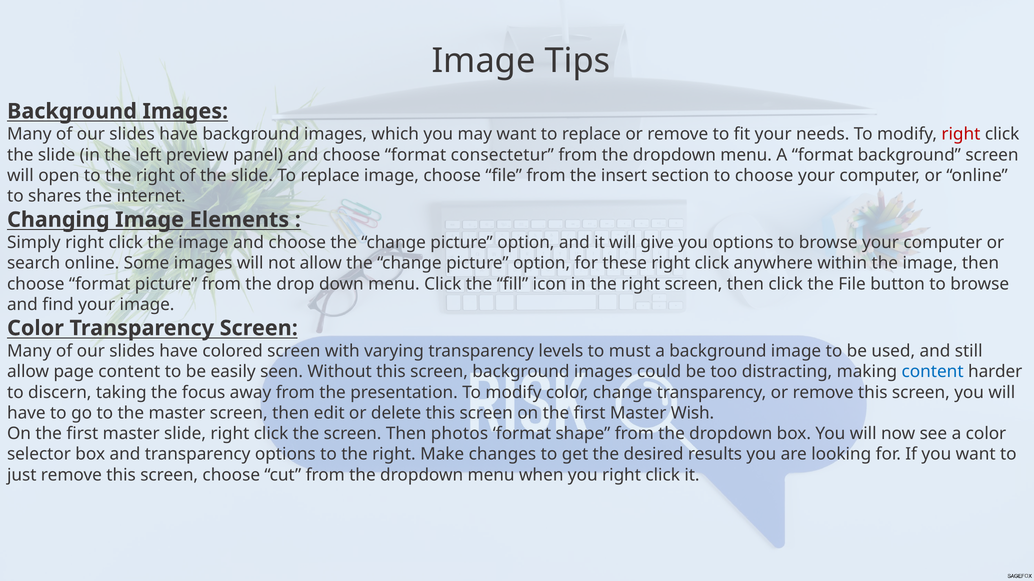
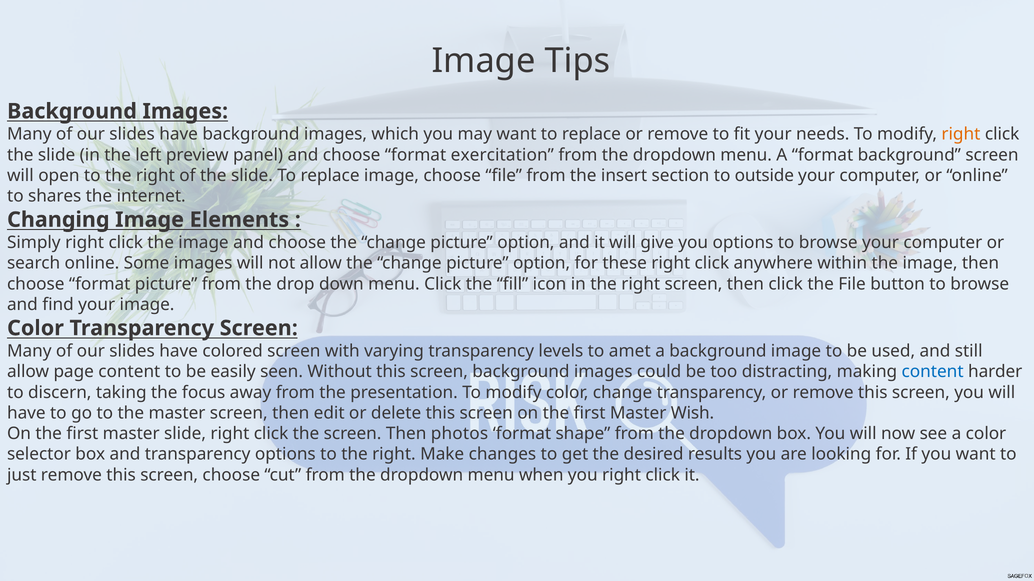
right colour: red -> orange (961, 134)
consectetur: consectetur -> exercitation (502, 155)
to choose: choose -> outside (764, 176)
must: must -> amet (630, 351)
